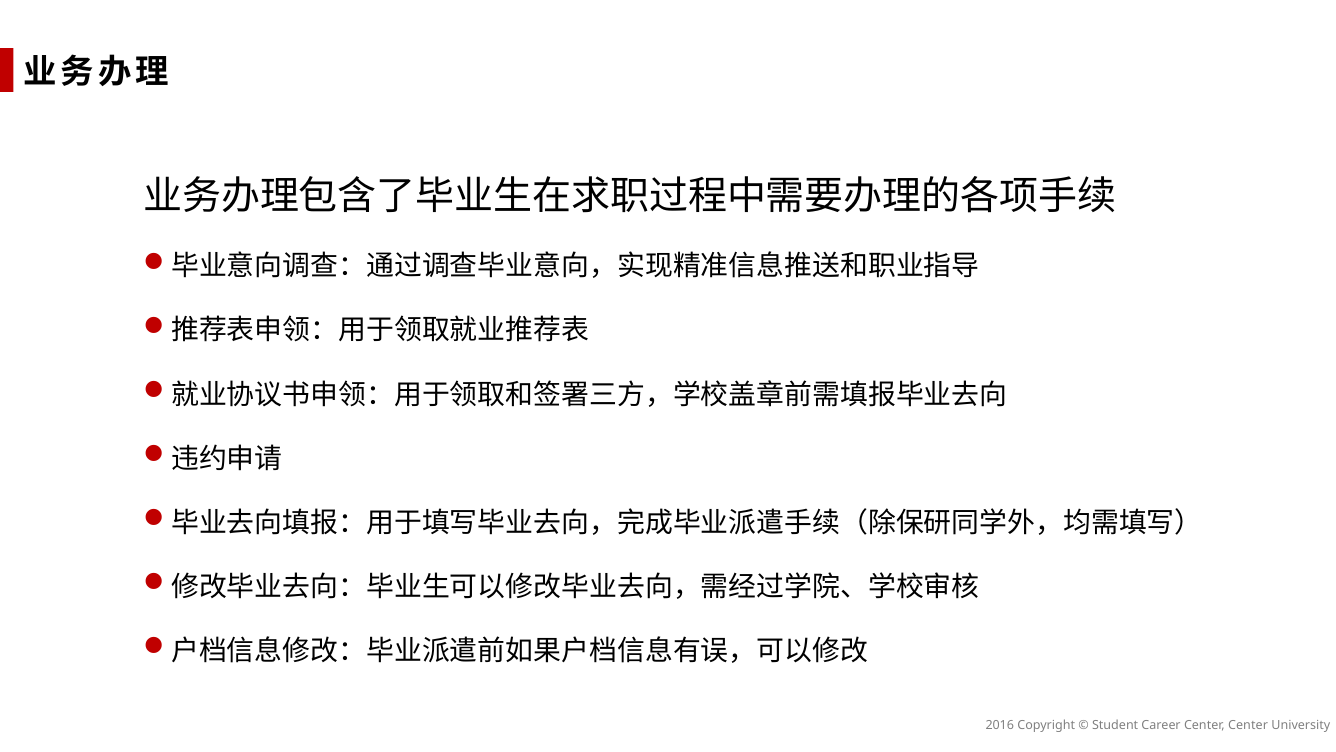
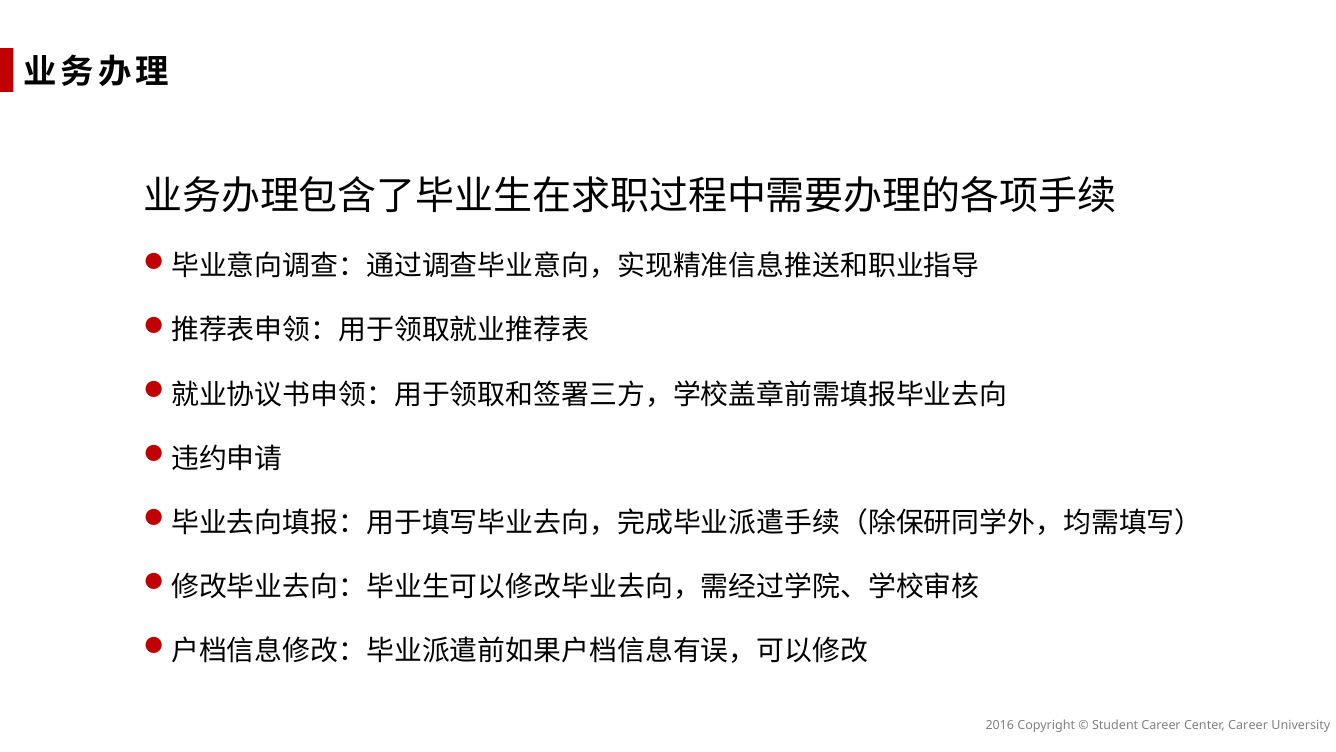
Center Center: Center -> Career (1248, 725)
